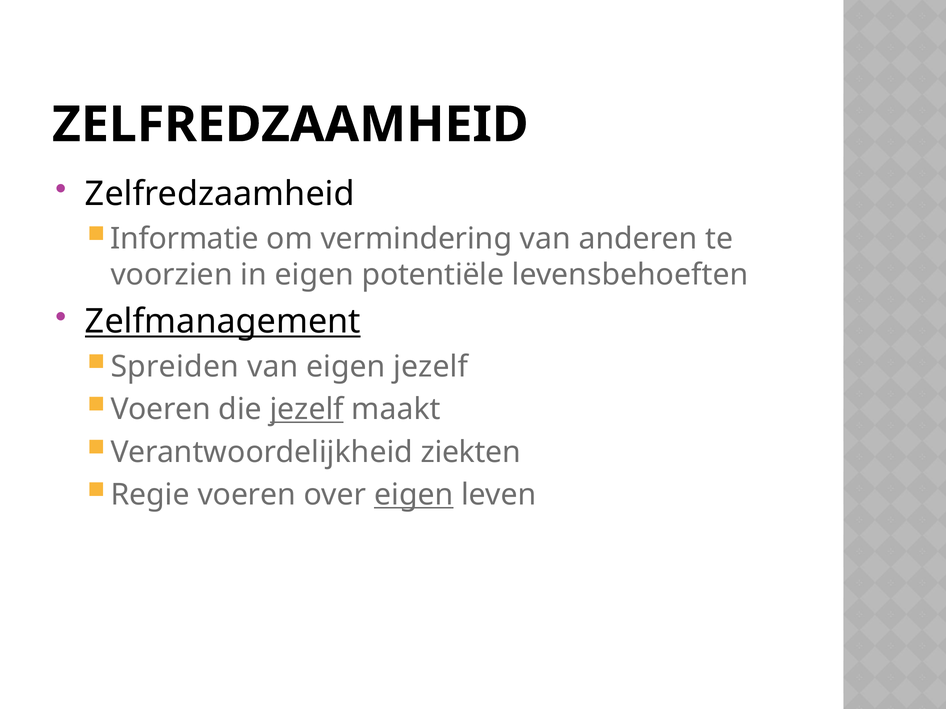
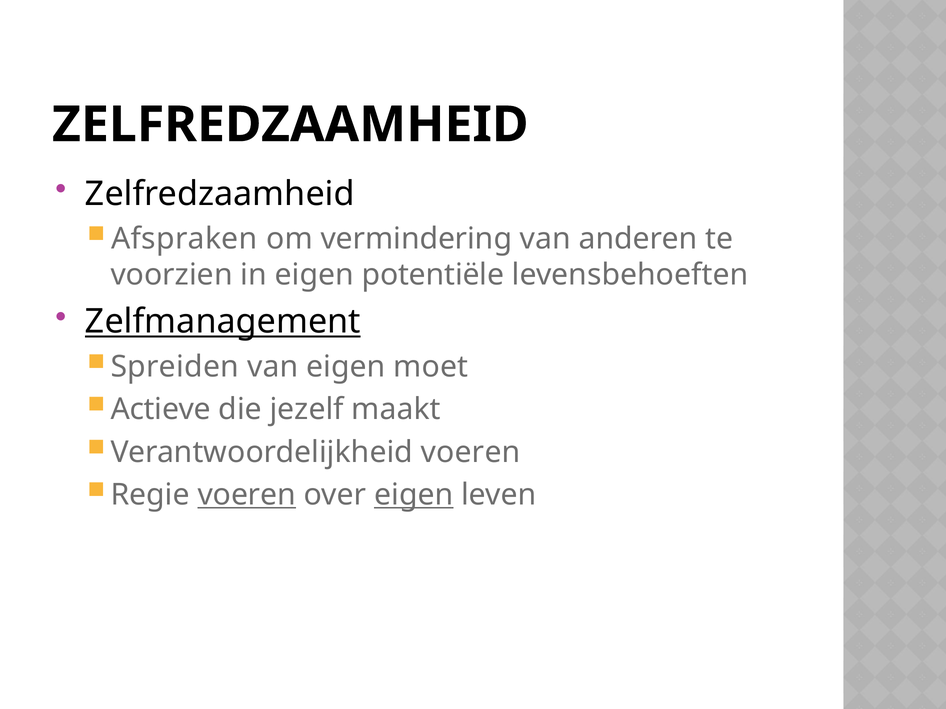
Informatie: Informatie -> Afspraken (184, 239)
eigen jezelf: jezelf -> moet (431, 367)
Voeren: Voeren -> Actieve (161, 410)
jezelf underline: present -> none (307, 410)
Verantwoordelijkheid ziekten: ziekten -> voeren (471, 452)
voeren underline: none -> present (247, 495)
